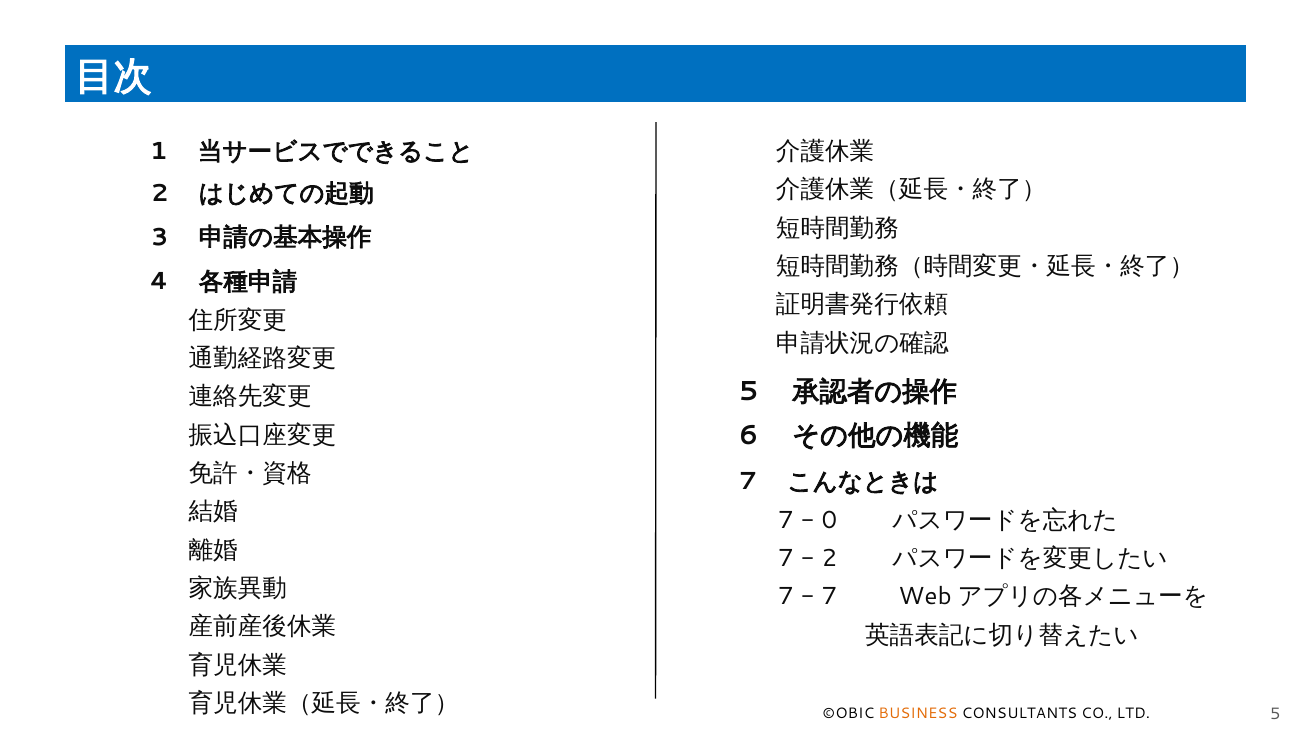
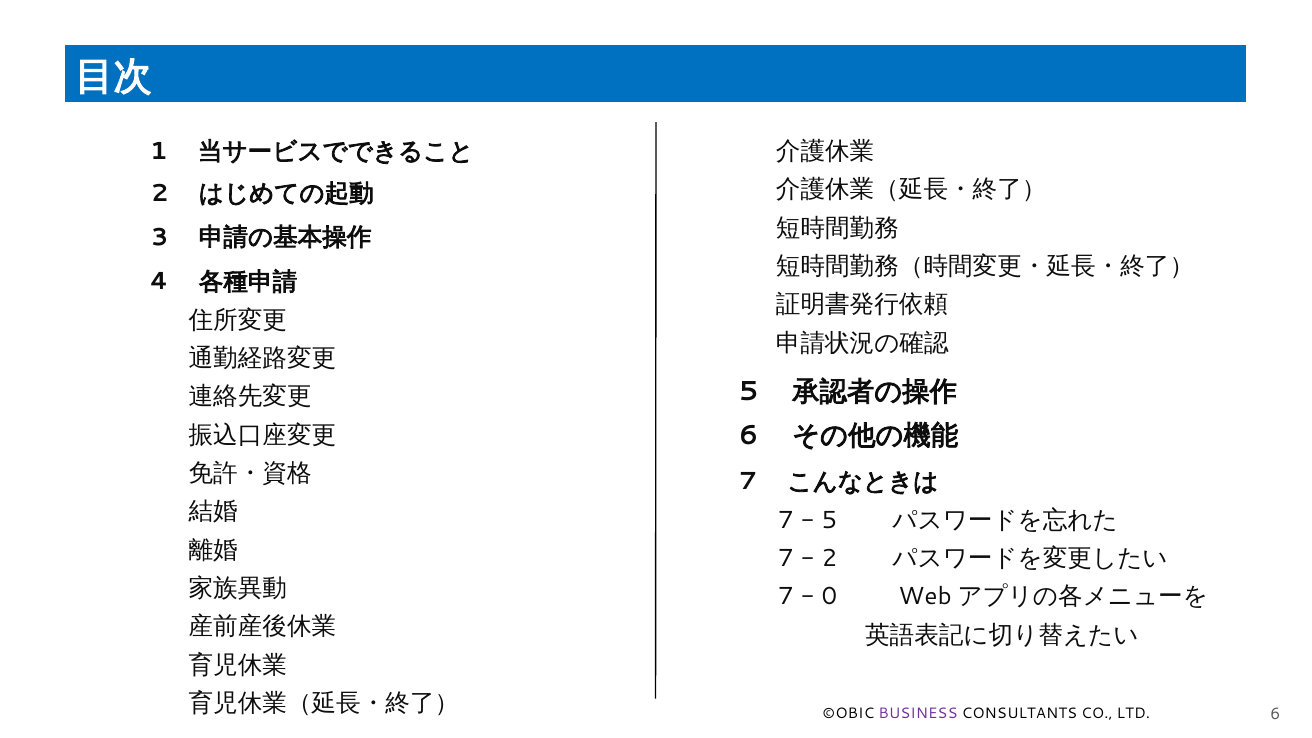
0: 0 -> 5 (829, 520)
7: 7 -> 0 (829, 597)
BUSINESS colour: orange -> purple (918, 714)
LTD 5: 5 -> 6 (1275, 715)
